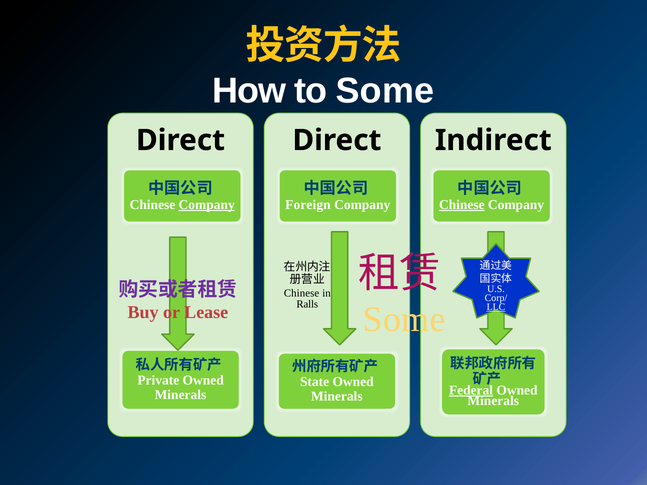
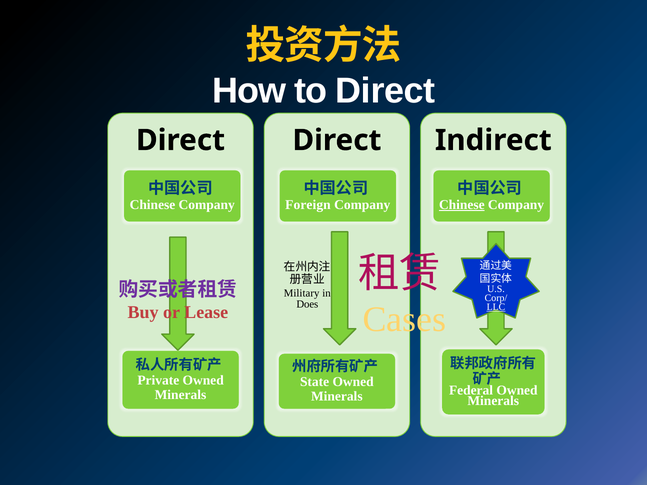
to Some: Some -> Direct (385, 91)
Company underline: present -> none (207, 205)
Chinese: Chinese -> Military (302, 293)
Ralls: Ralls -> Does (307, 304)
Some: Some -> Cases (404, 320)
Federal underline: present -> none (471, 390)
